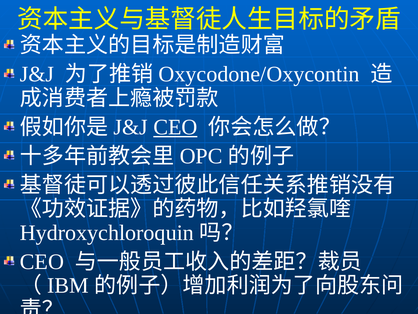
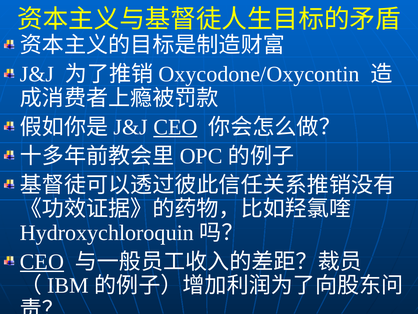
CEO underline: none -> present (42, 261)
